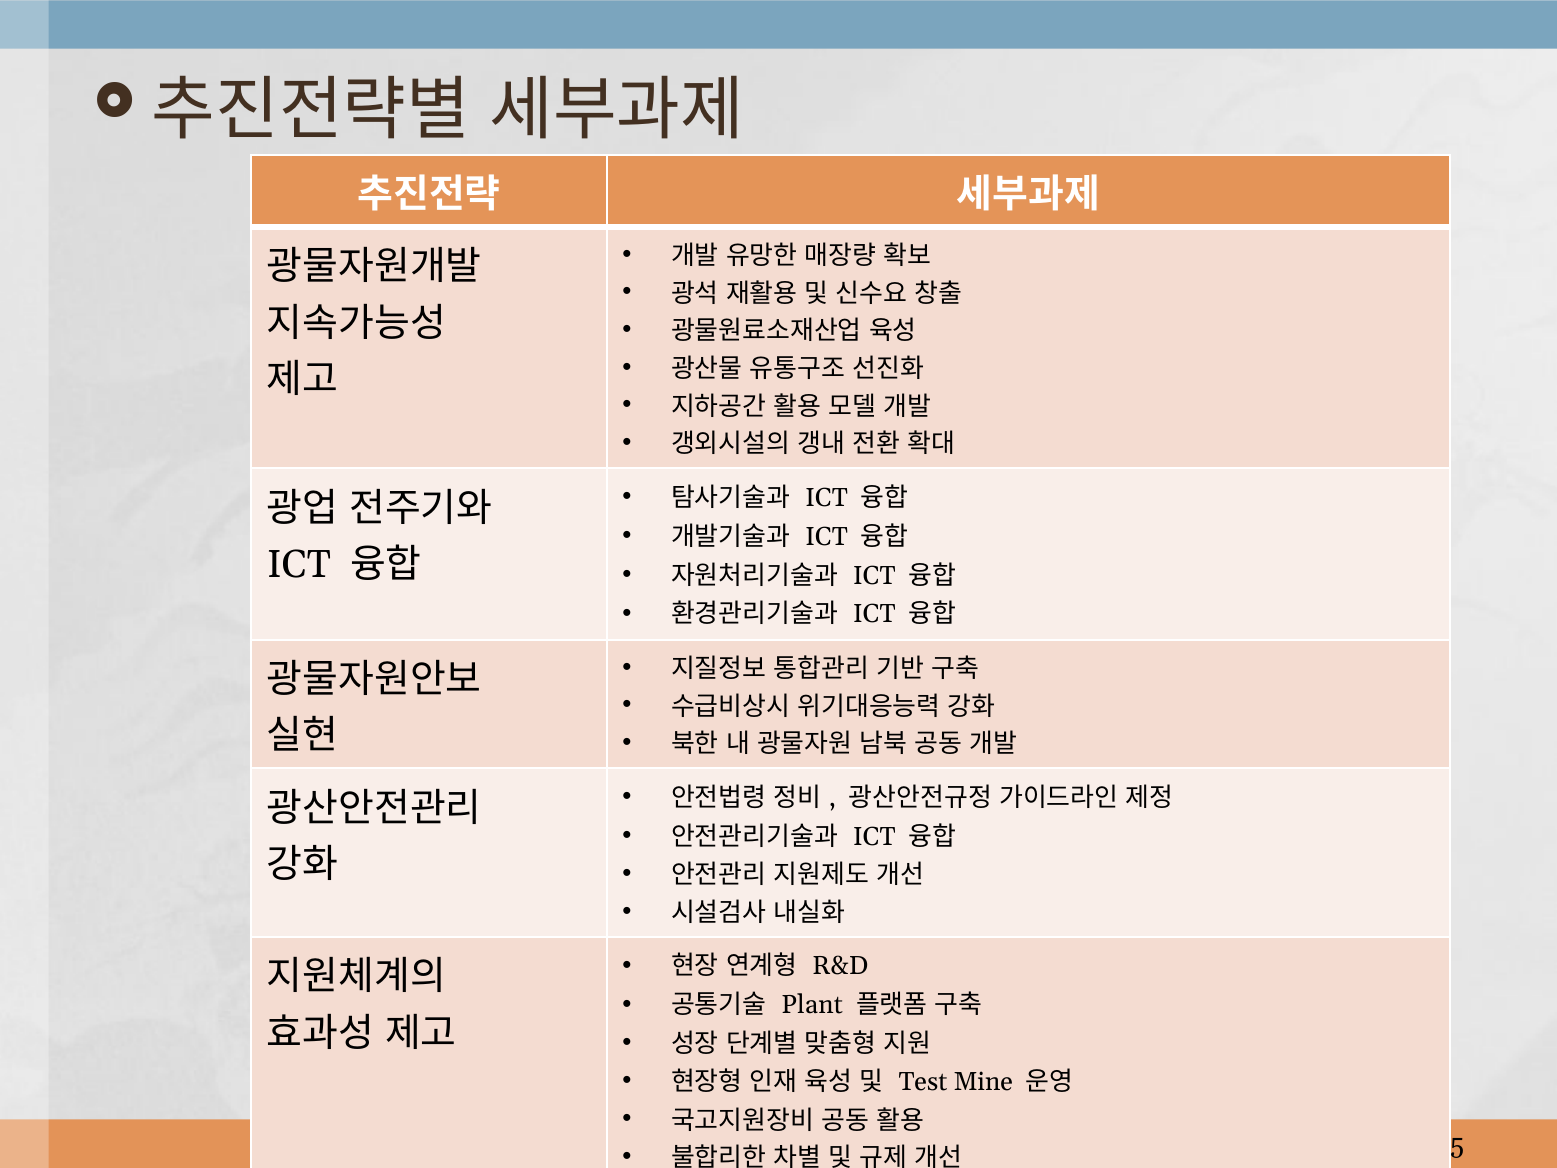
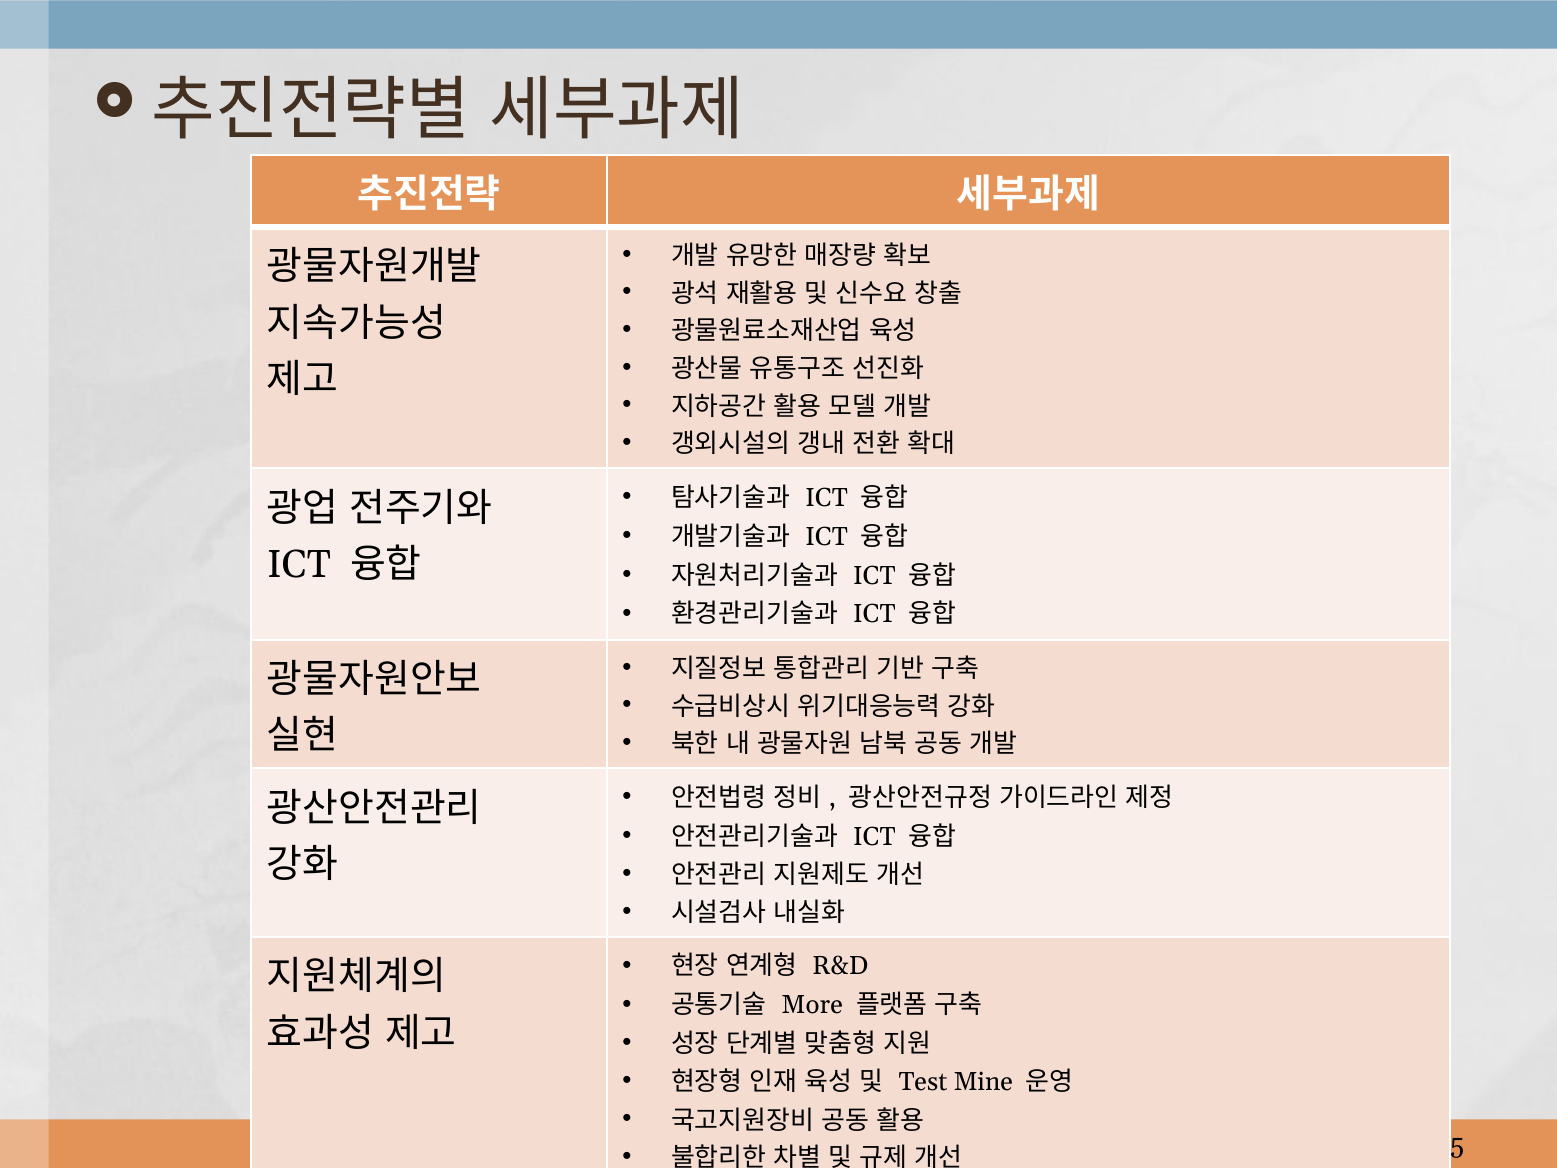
Plant: Plant -> More (812, 1005)
